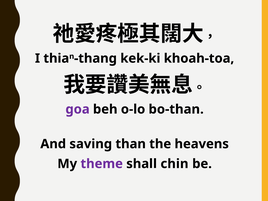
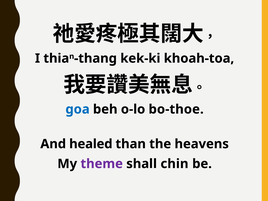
goa colour: purple -> blue (78, 109)
bo-than: bo-than -> bo-thoe (176, 109)
saving: saving -> healed (91, 144)
